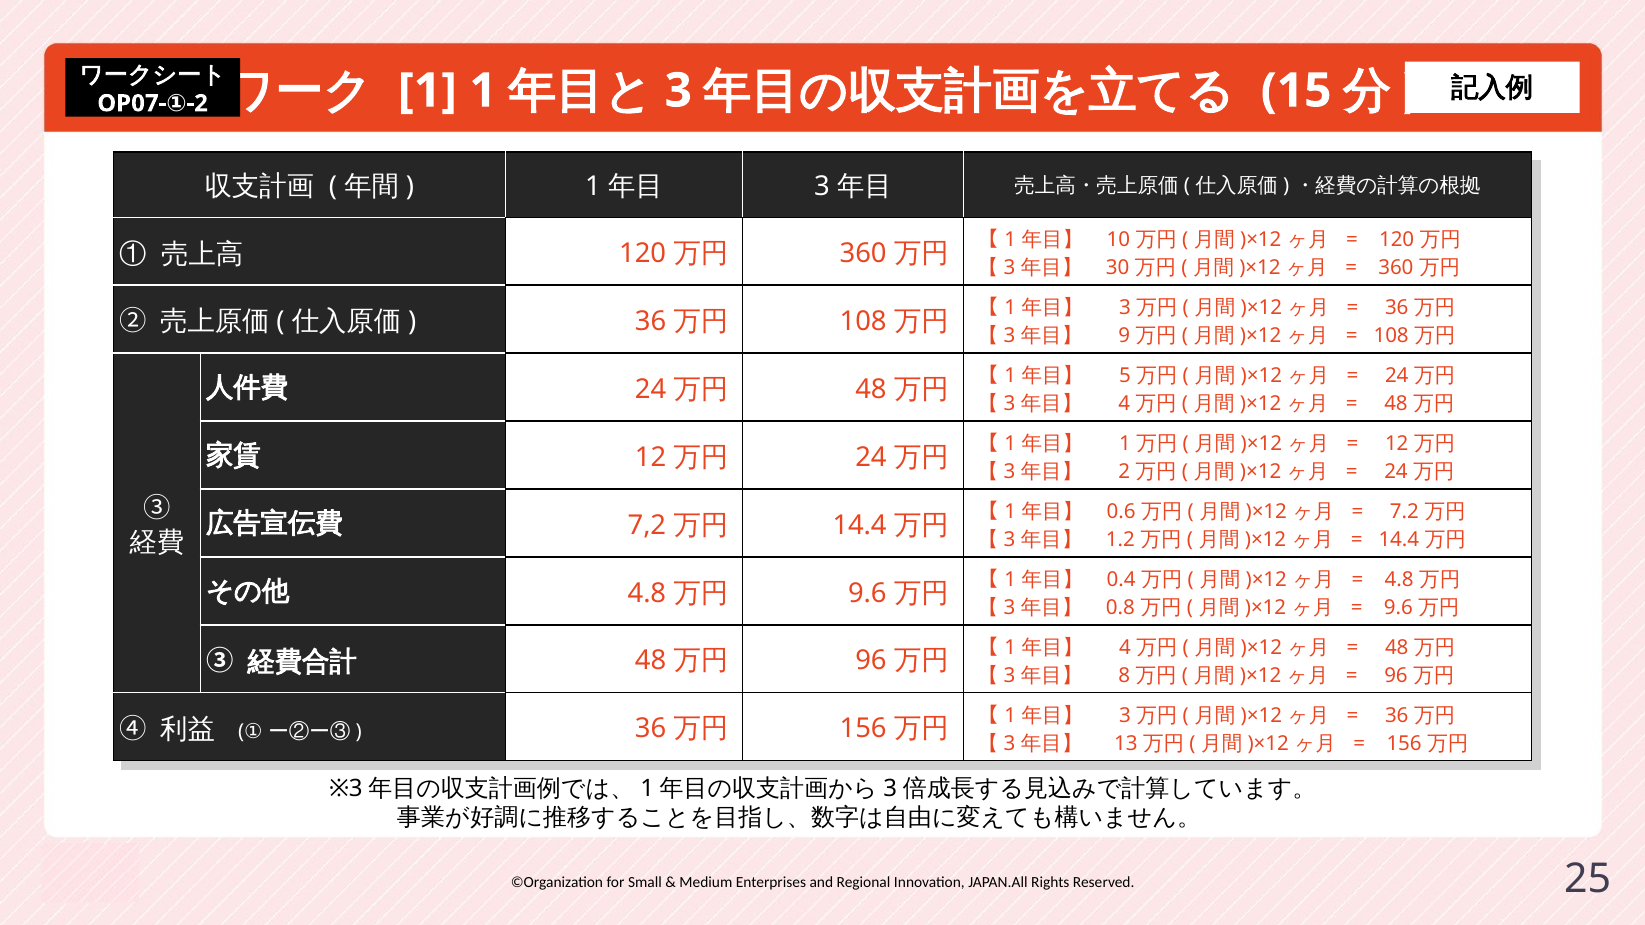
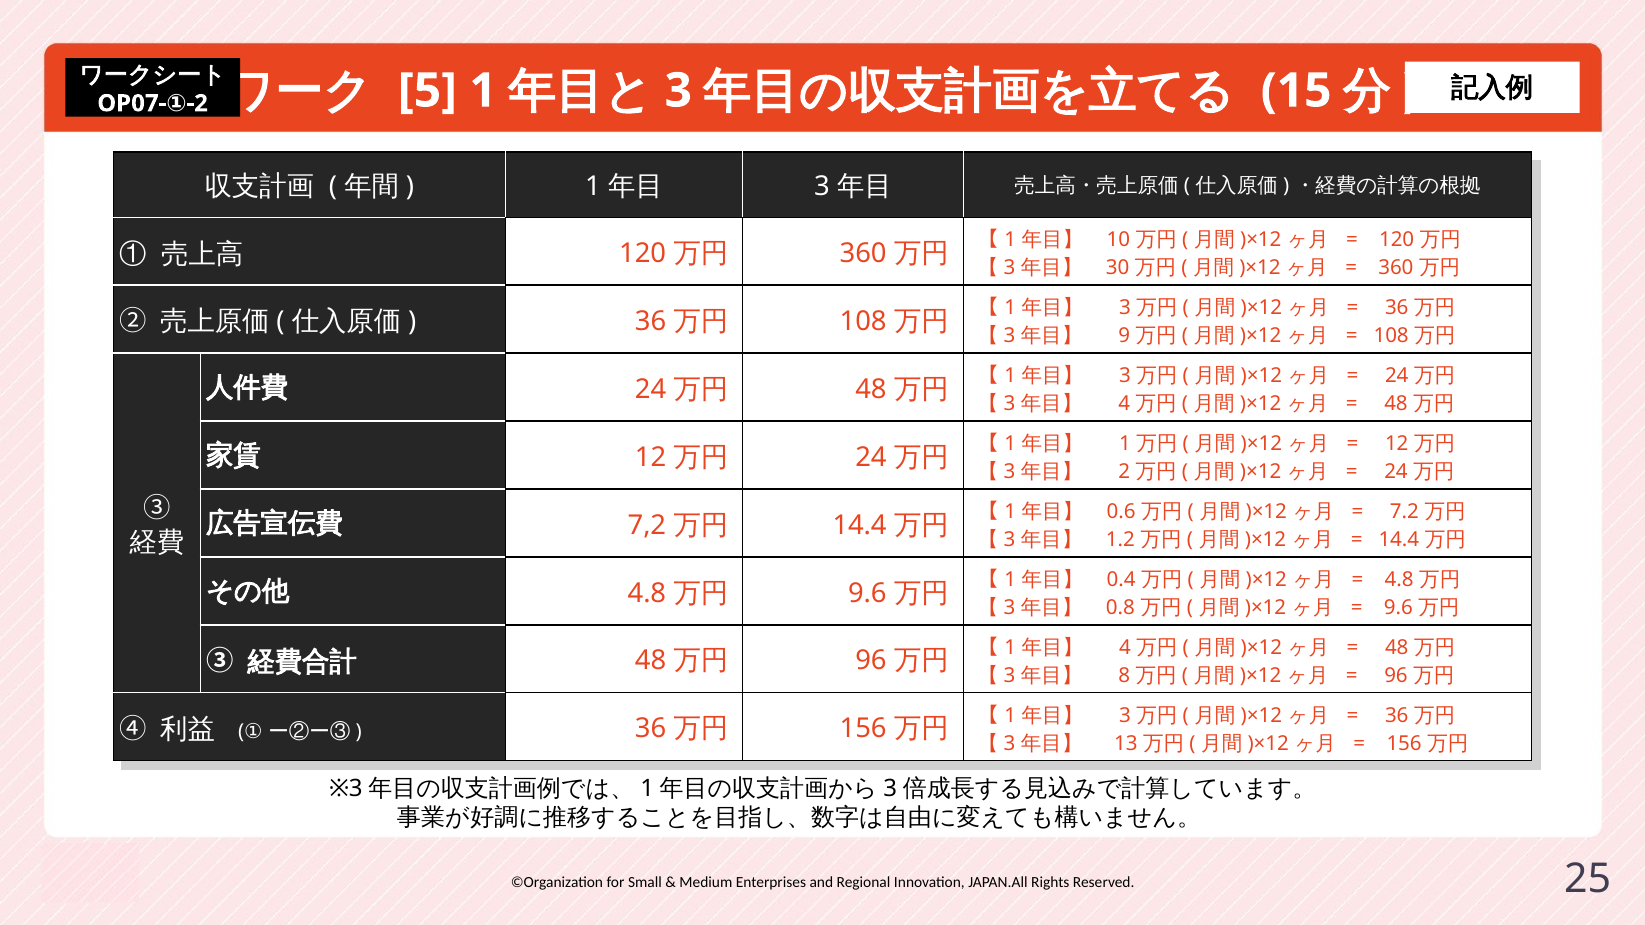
1: 1 -> 5 (427, 91)
5: 5 -> 3 (1125, 376)
